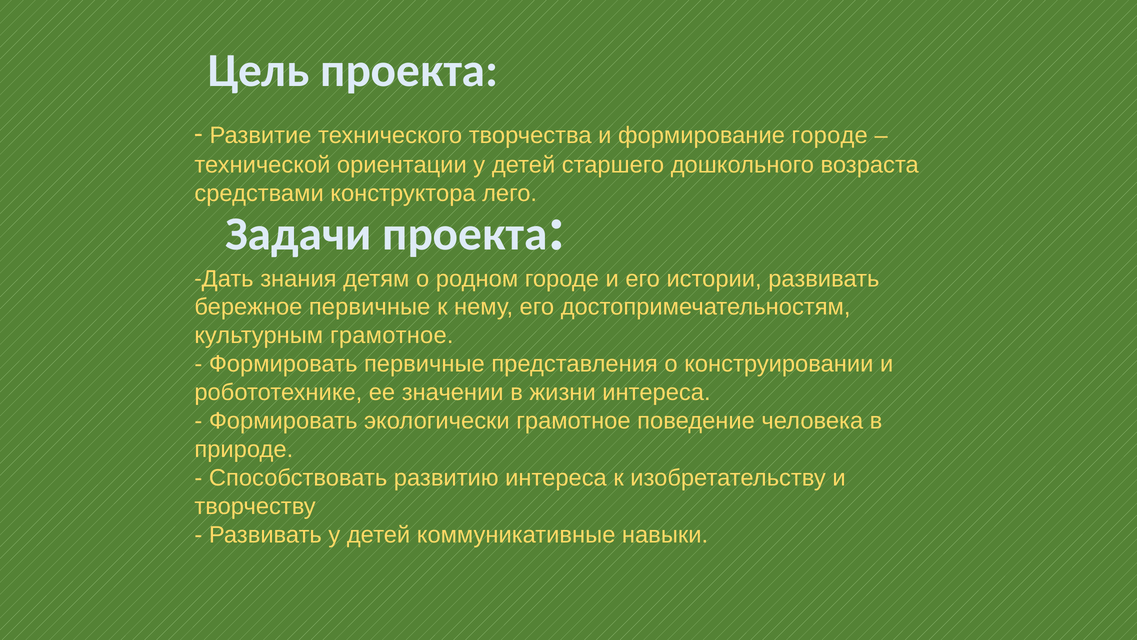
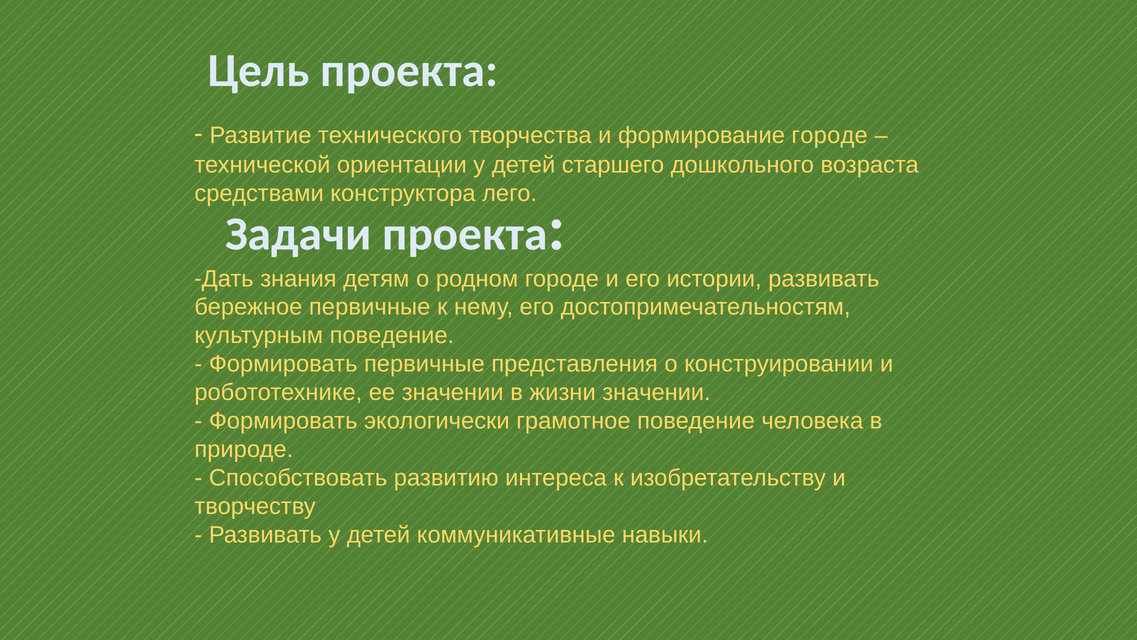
культурным грамотное: грамотное -> поведение (392, 335)
жизни интереса: интереса -> значении (656, 392)
